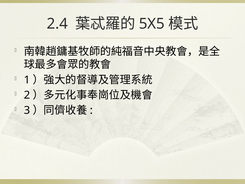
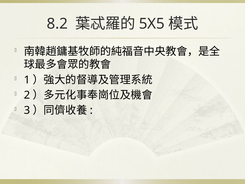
2.4: 2.4 -> 8.2 (57, 24)
